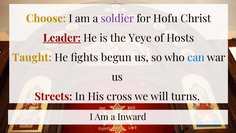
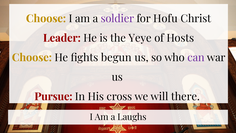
Leader underline: present -> none (62, 38)
Taught: Taught -> Choose (32, 57)
can colour: blue -> purple (196, 57)
Streets: Streets -> Pursue (53, 96)
turns: turns -> there (185, 96)
Inward: Inward -> Laughs (132, 117)
